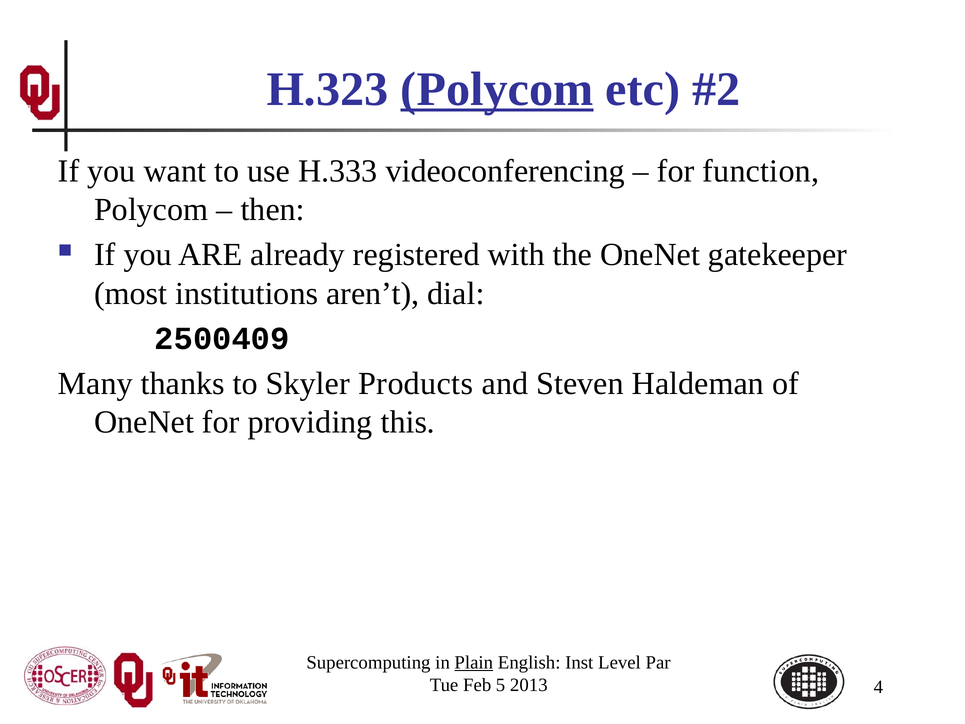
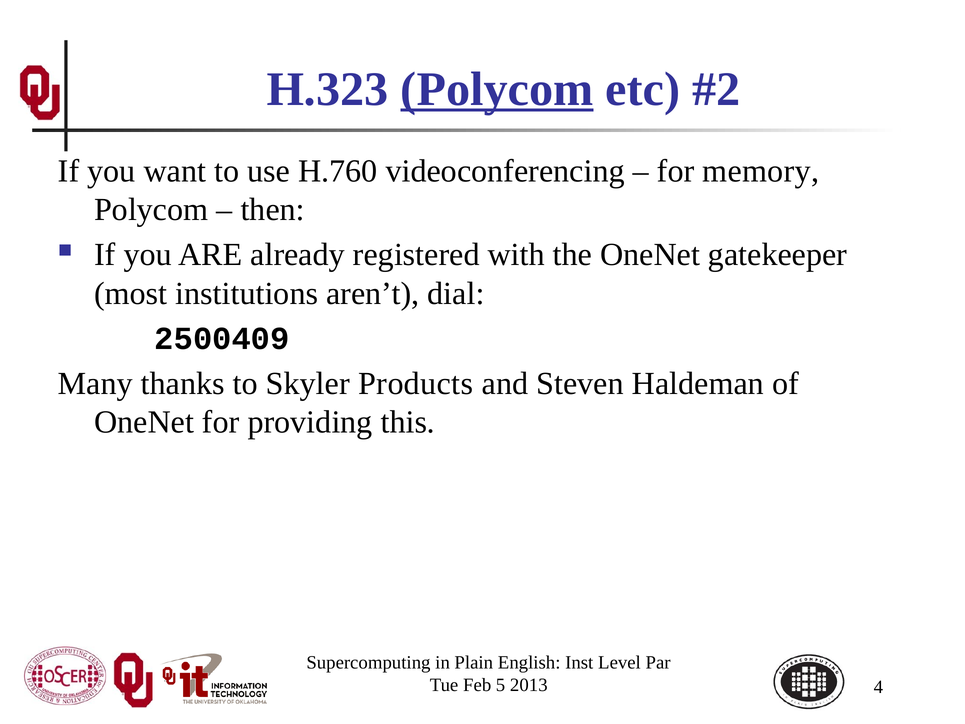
H.333: H.333 -> H.760 (338, 171)
function: function -> memory (761, 171)
Plain underline: present -> none (474, 662)
